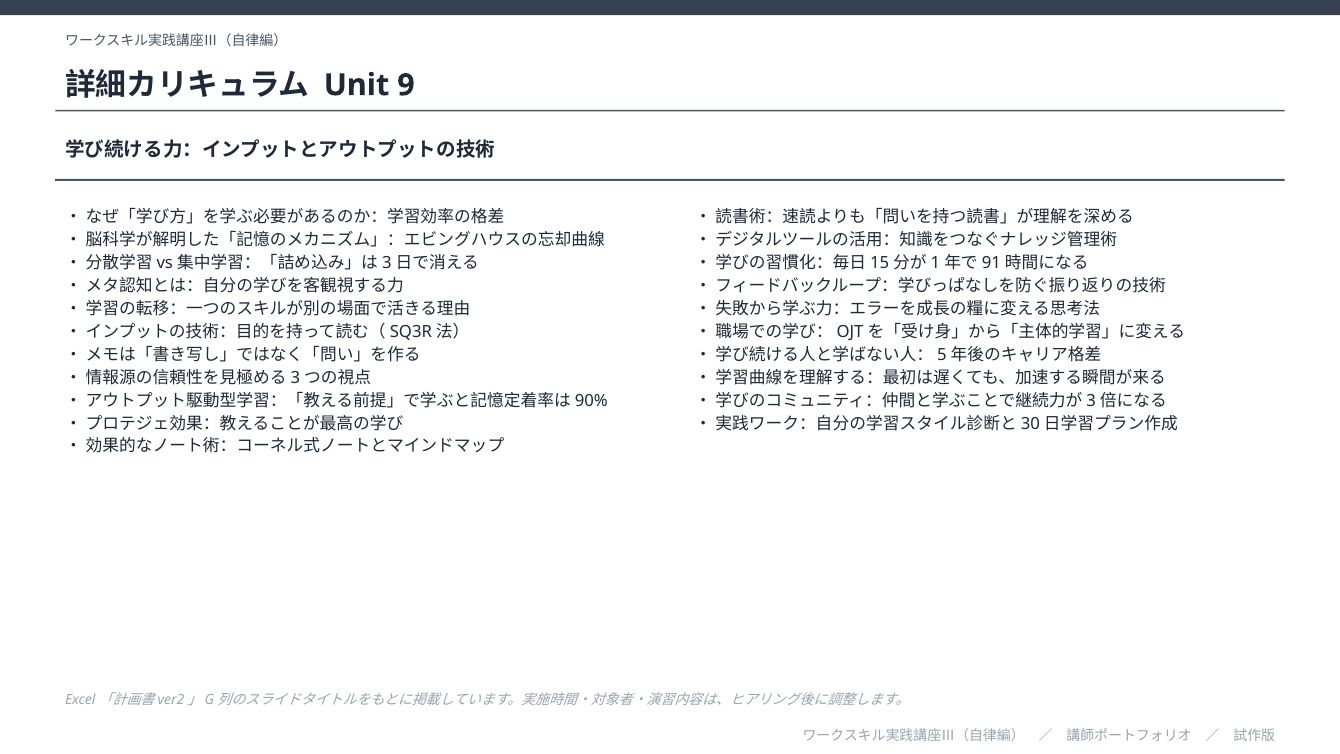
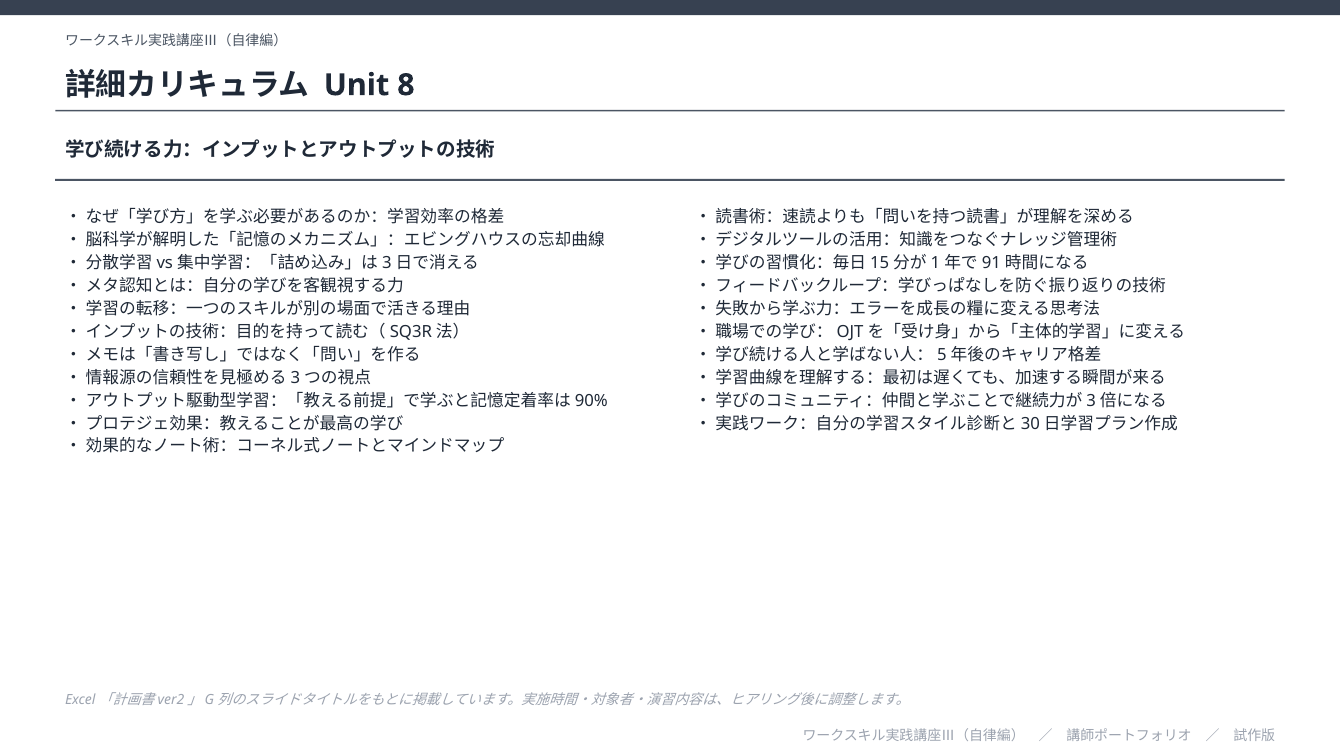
9: 9 -> 8 (406, 85)
